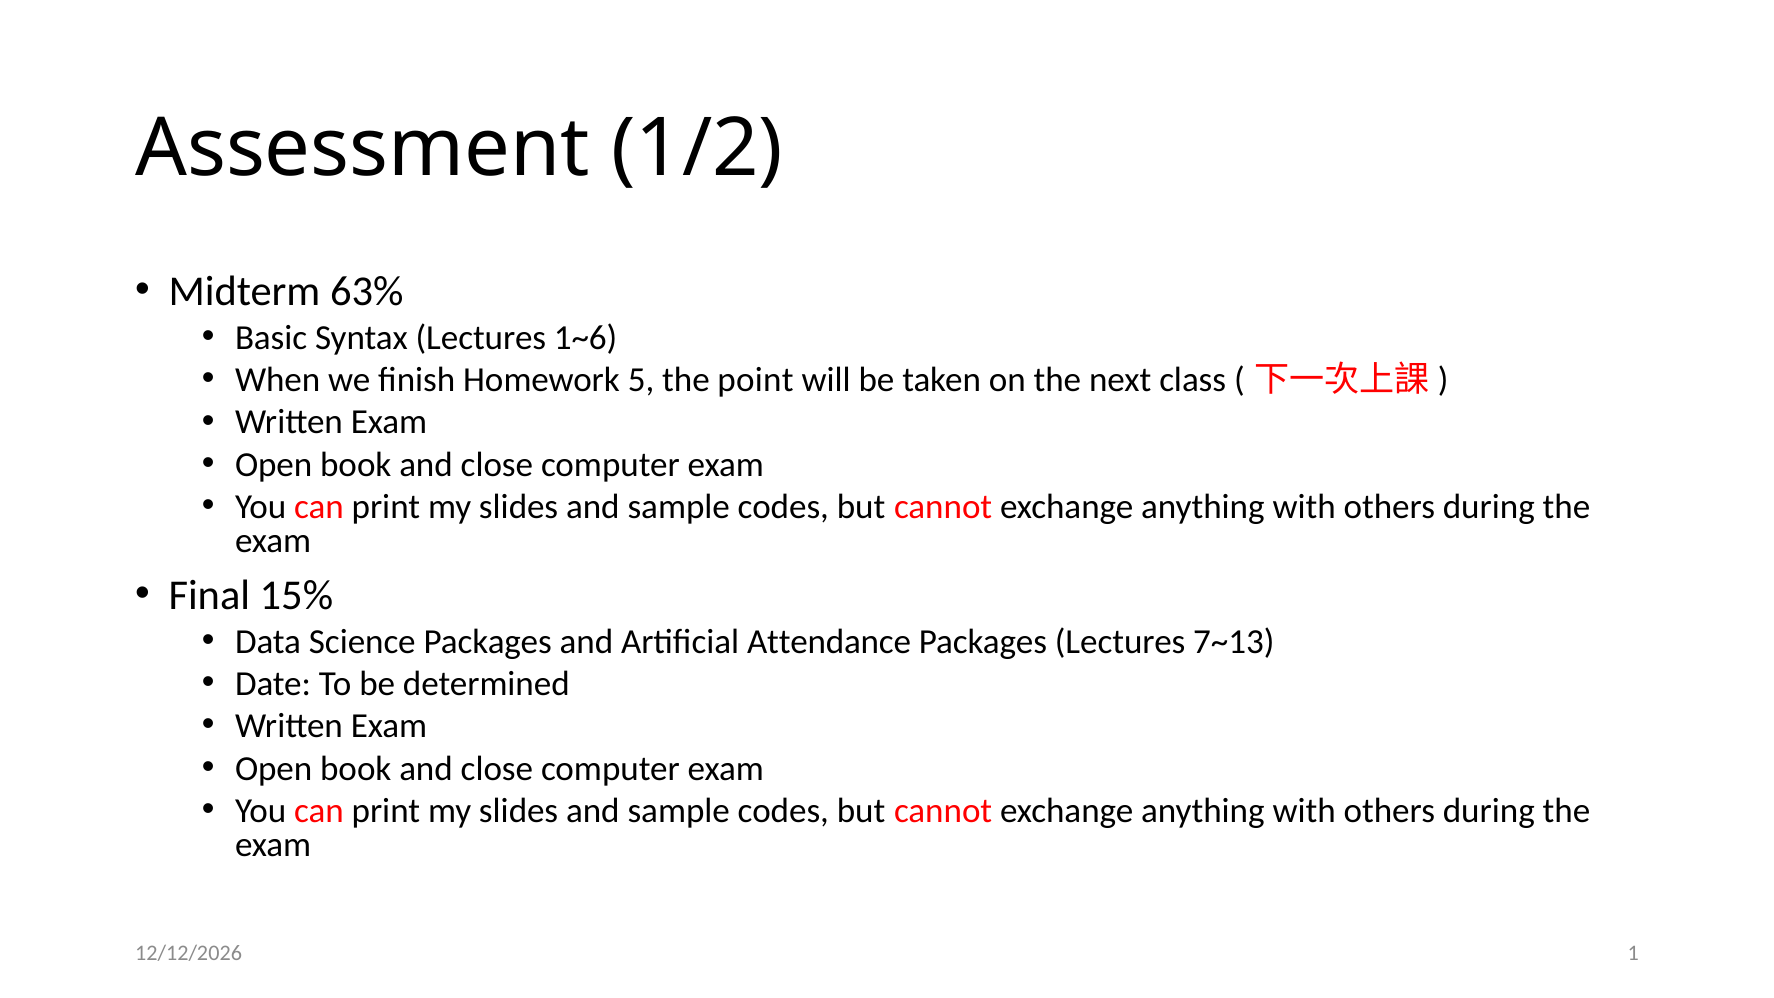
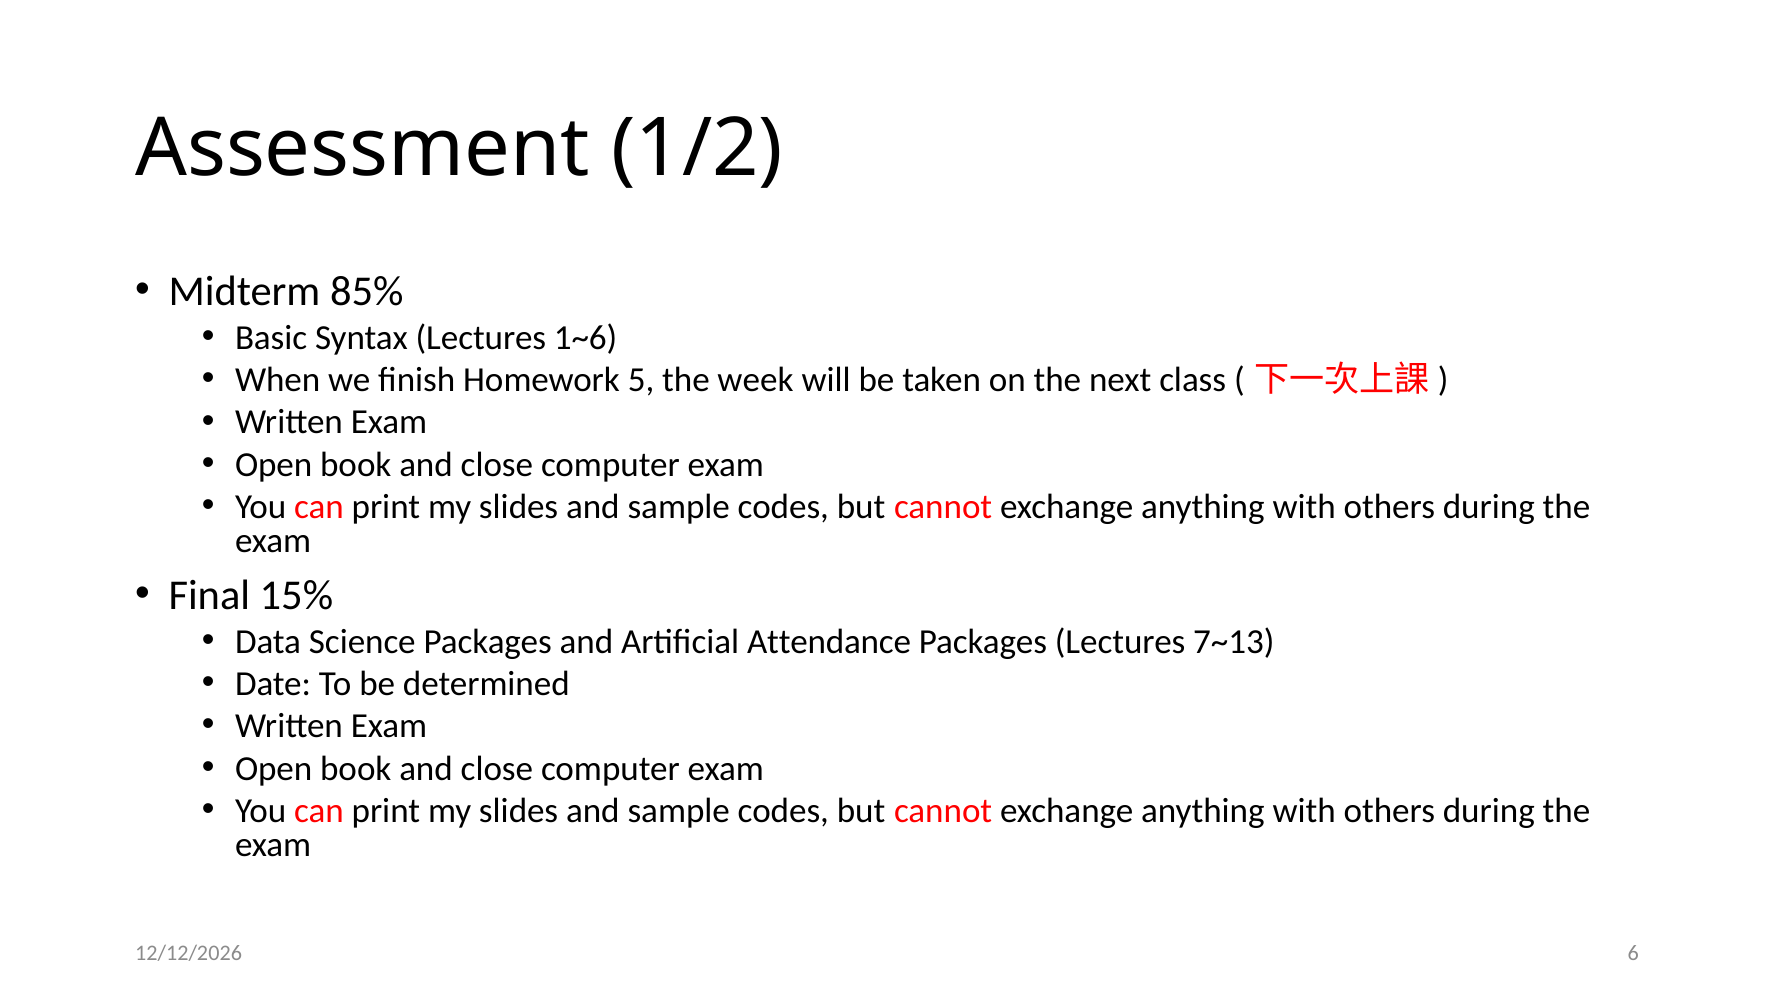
63%: 63% -> 85% (367, 291)
point: point -> week (756, 380)
1: 1 -> 6 (1633, 953)
